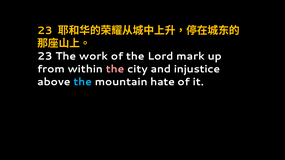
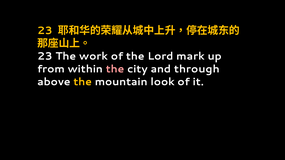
injustice: injustice -> through (197, 69)
the colour: light blue -> yellow (83, 82)
hate: hate -> look (163, 82)
